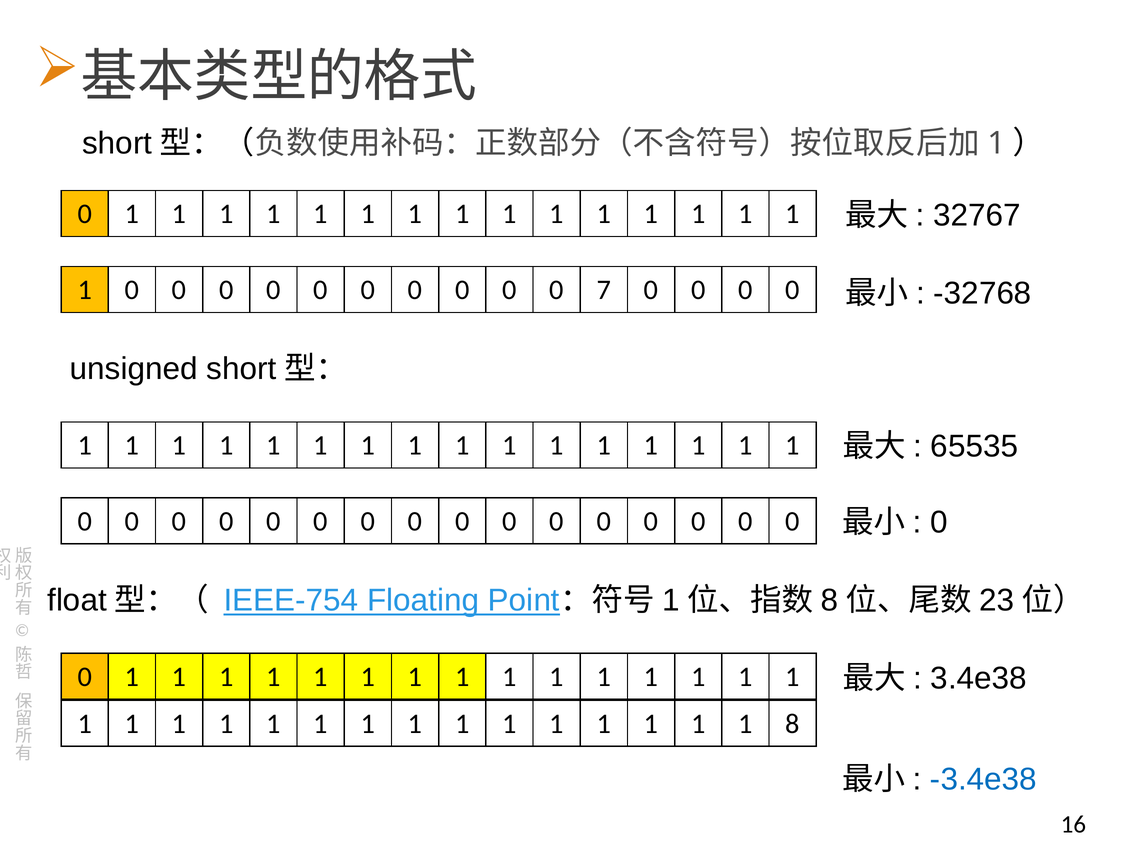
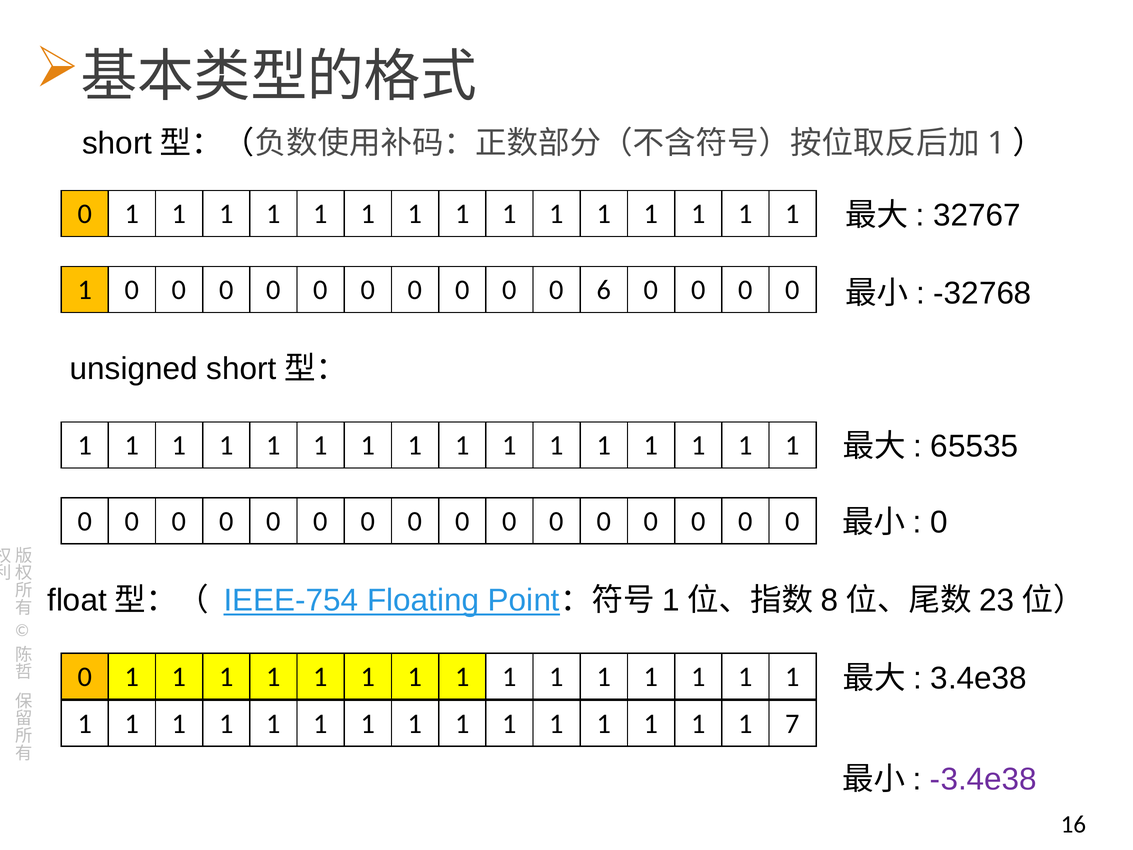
7: 7 -> 6 (604, 290)
8: 8 -> 7 (793, 723)
-3.4e38 colour: blue -> purple (983, 779)
